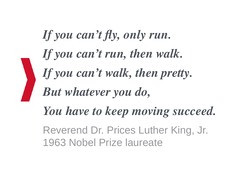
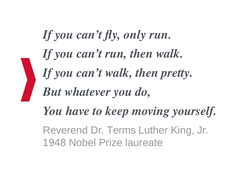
succeed: succeed -> yourself (195, 111)
Prices: Prices -> Terms (121, 130)
1963: 1963 -> 1948 (54, 142)
